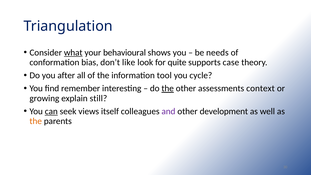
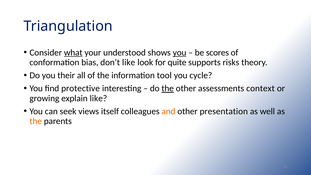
behavioural: behavioural -> understood (124, 53)
you underline: none -> present (180, 53)
needs: needs -> scores (217, 53)
case: case -> risks (231, 62)
after: after -> their (66, 75)
remember: remember -> protective (81, 88)
explain still: still -> like (98, 98)
can underline: present -> none (51, 111)
and colour: purple -> orange (168, 111)
development: development -> presentation (224, 111)
